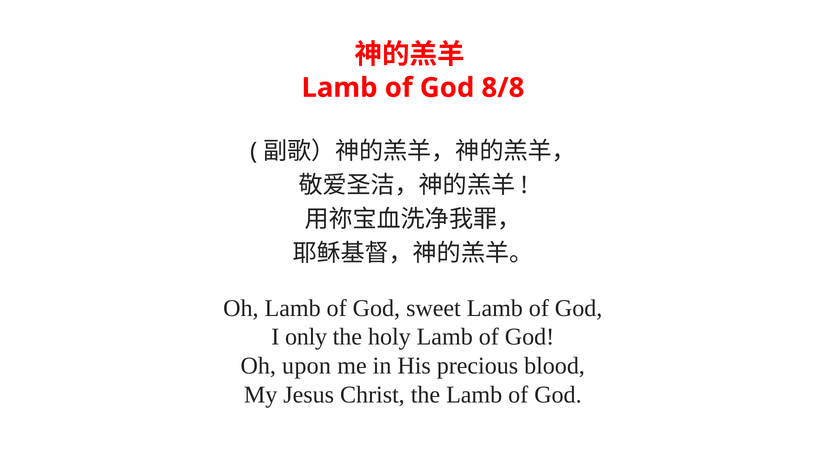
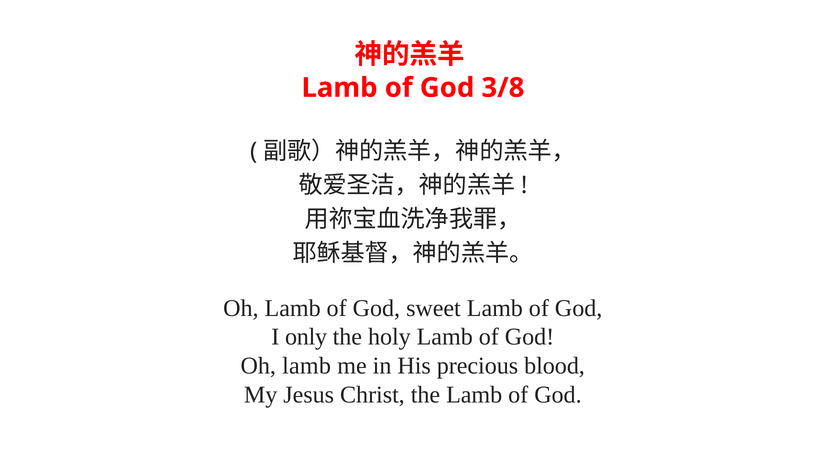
8/8: 8/8 -> 3/8 (503, 88)
upon: upon -> lamb (307, 366)
